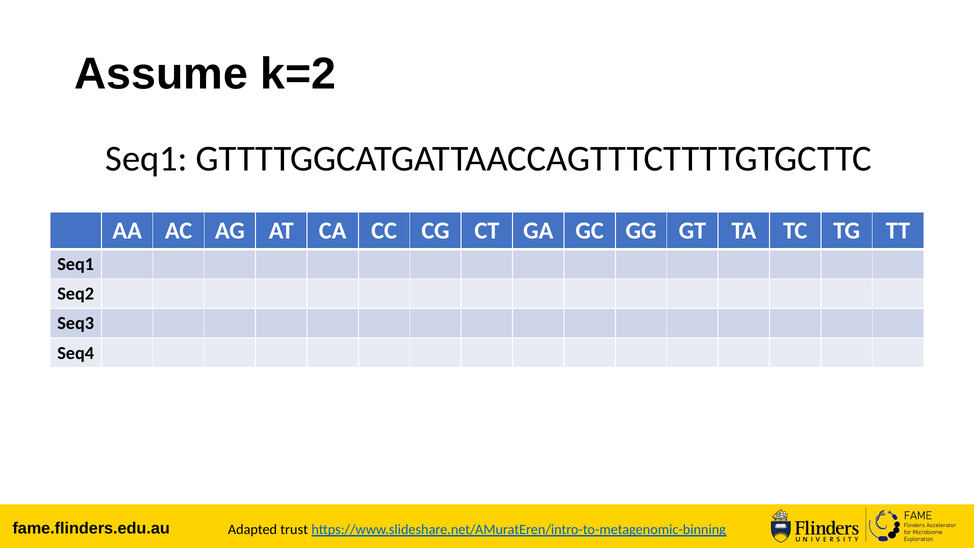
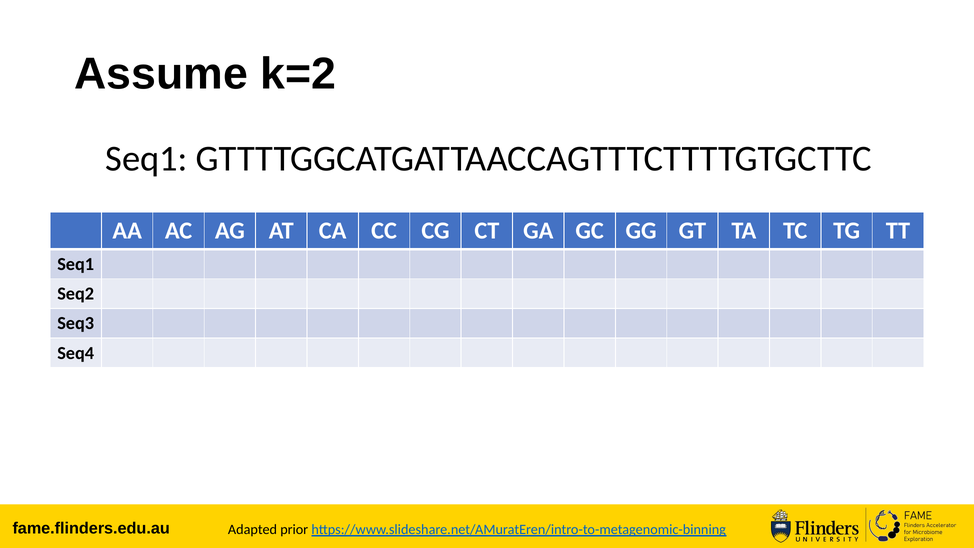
trust: trust -> prior (294, 530)
